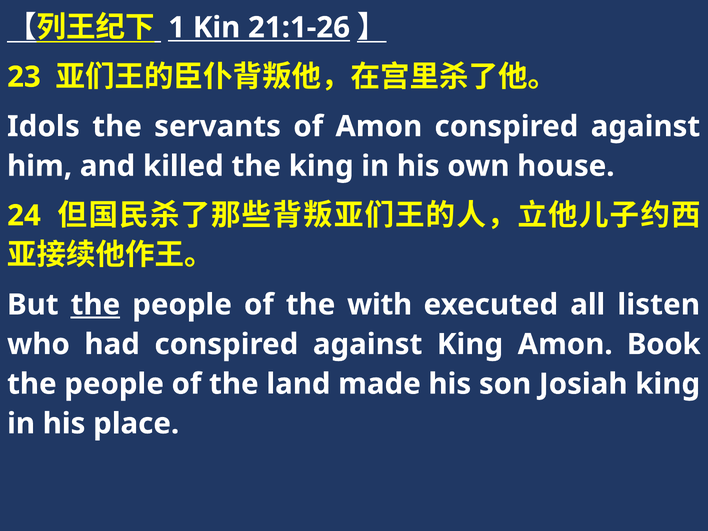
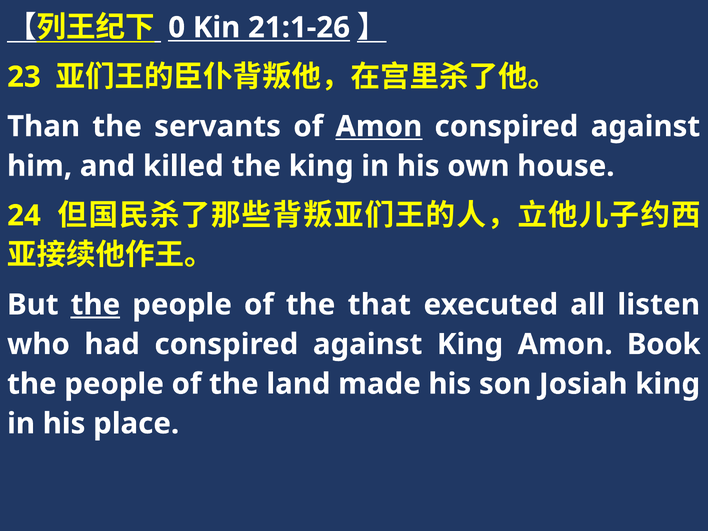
1: 1 -> 0 (177, 28)
Idols: Idols -> Than (44, 126)
Amon underline: none -> present (379, 126)
with: with -> that (379, 305)
